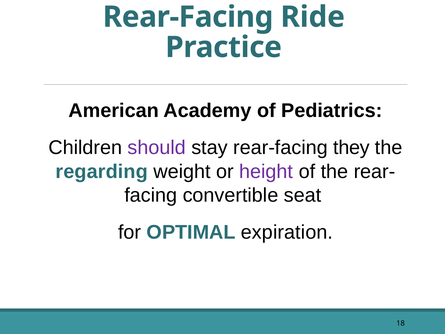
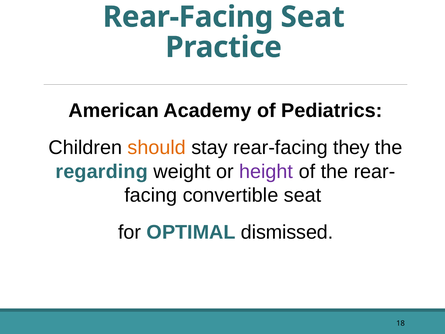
Rear-Facing Ride: Ride -> Seat (313, 17)
should colour: purple -> orange (157, 148)
expiration: expiration -> dismissed (287, 232)
